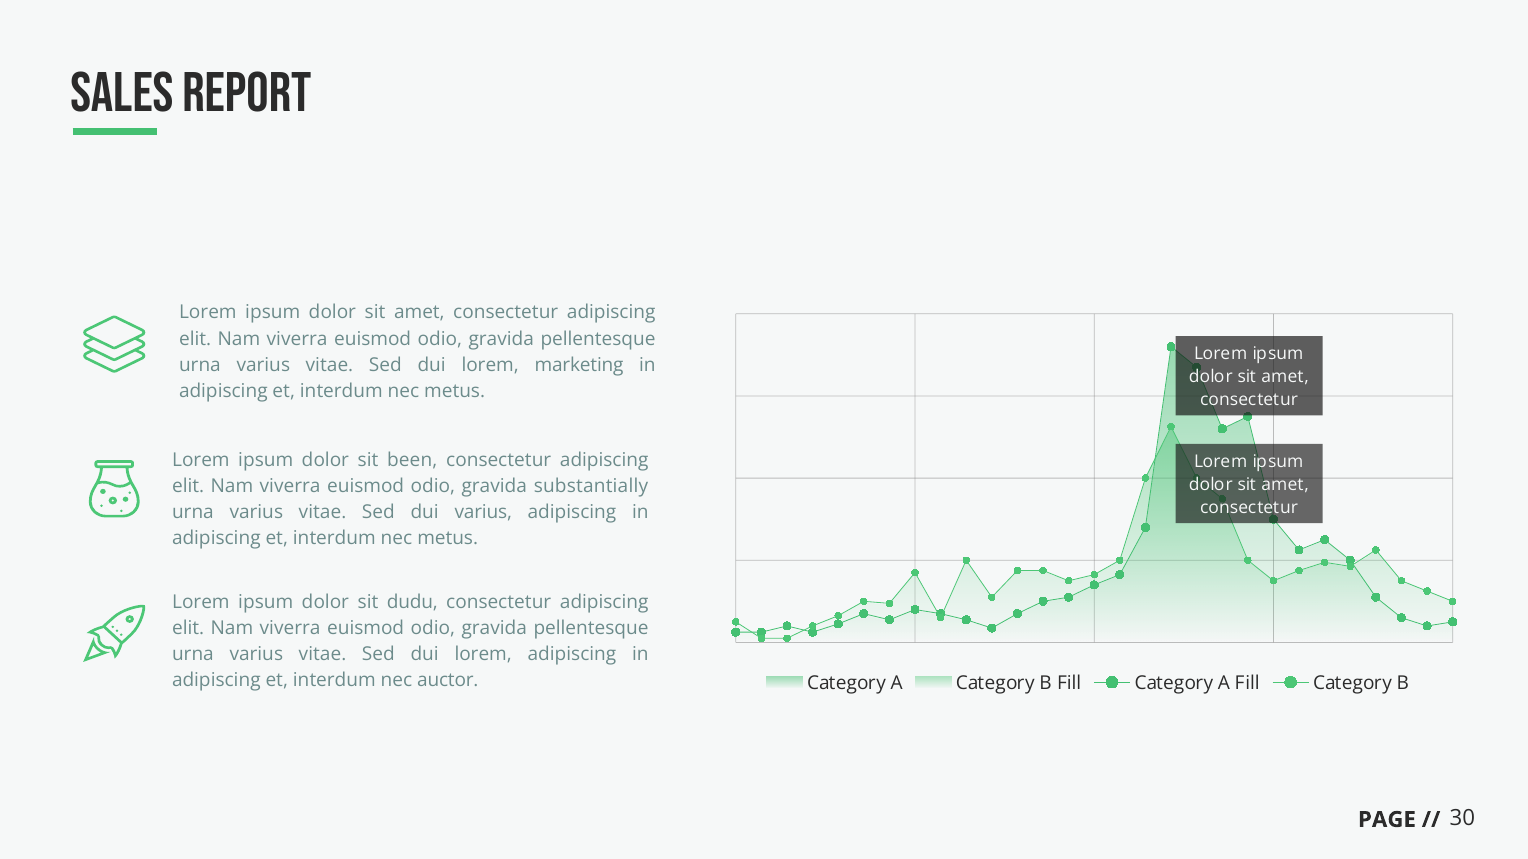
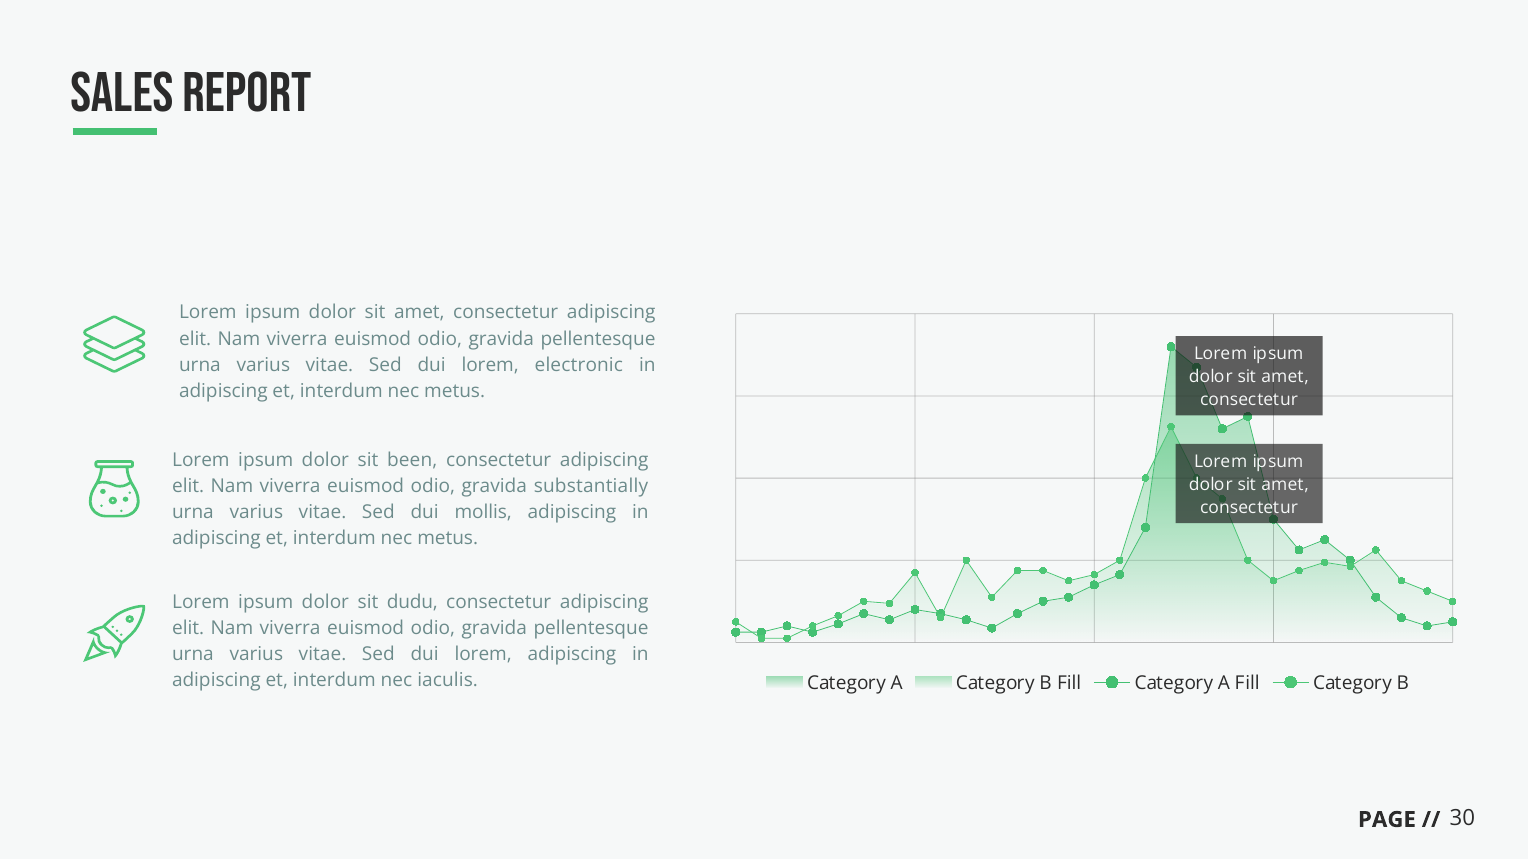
marketing: marketing -> electronic (579, 365)
dui varius: varius -> mollis (483, 513)
auctor: auctor -> iaculis (448, 681)
